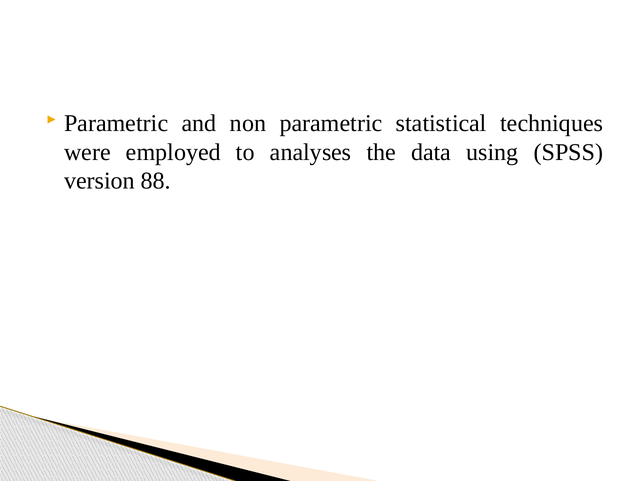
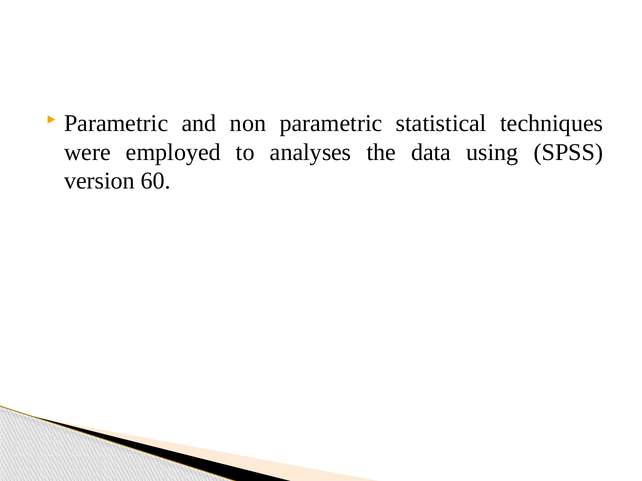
88: 88 -> 60 (156, 181)
